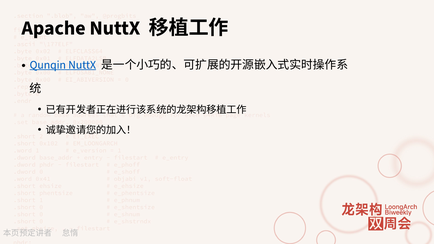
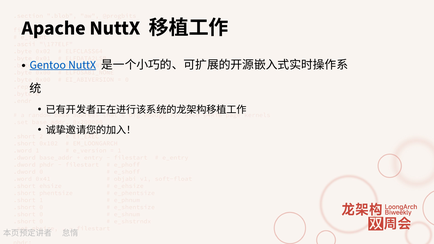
Qunqin: Qunqin -> Gentoo (48, 65)
